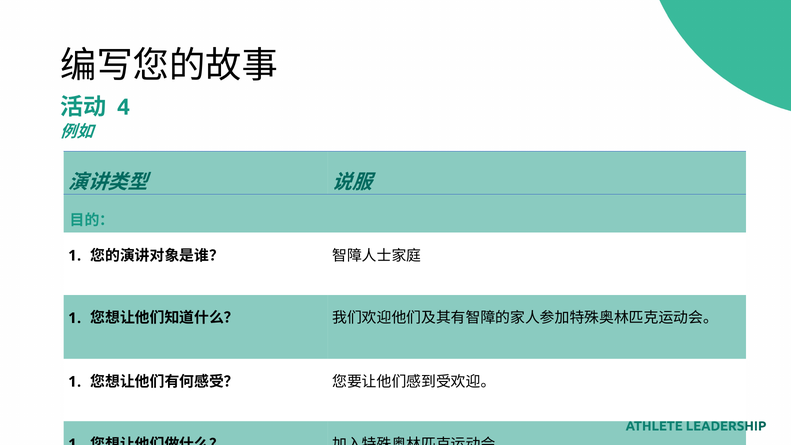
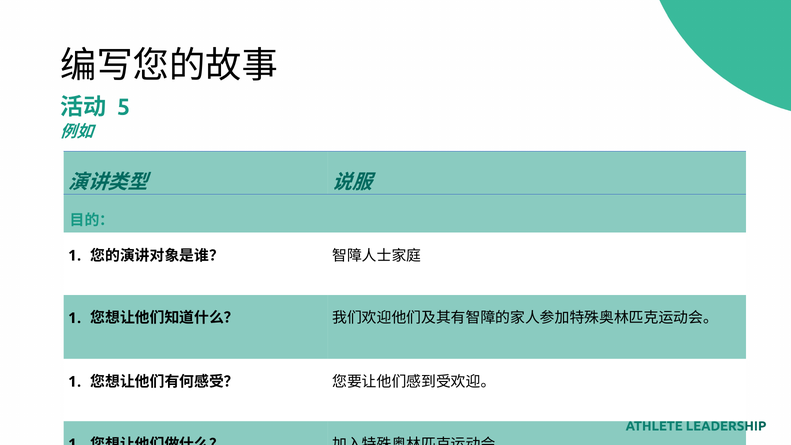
4: 4 -> 5 (124, 107)
